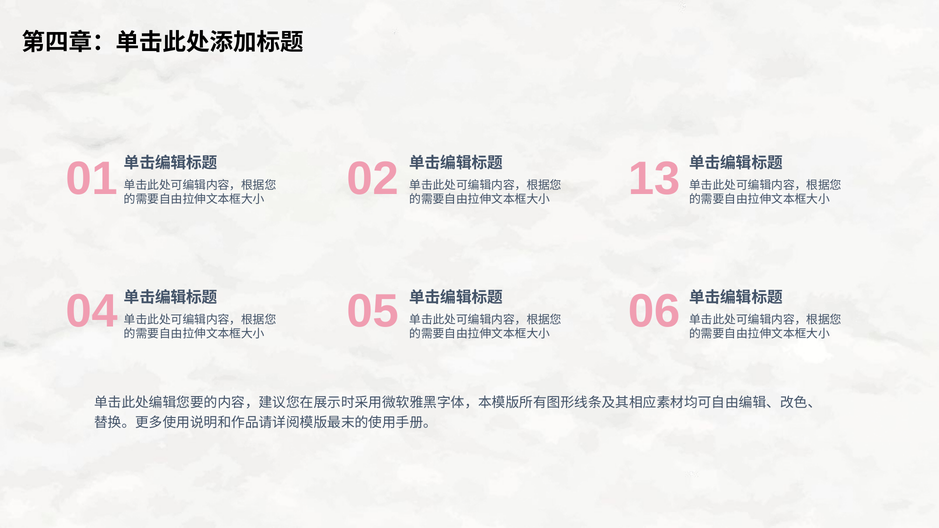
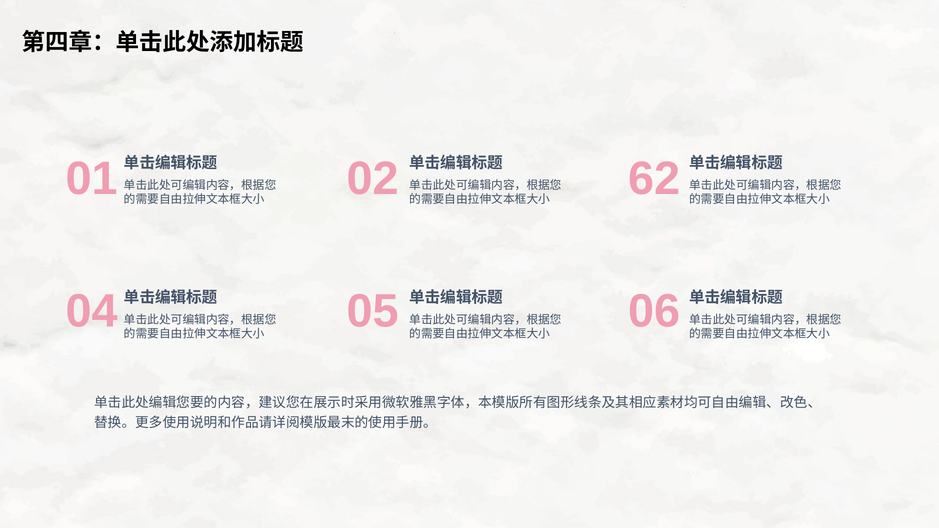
13: 13 -> 62 (654, 179)
